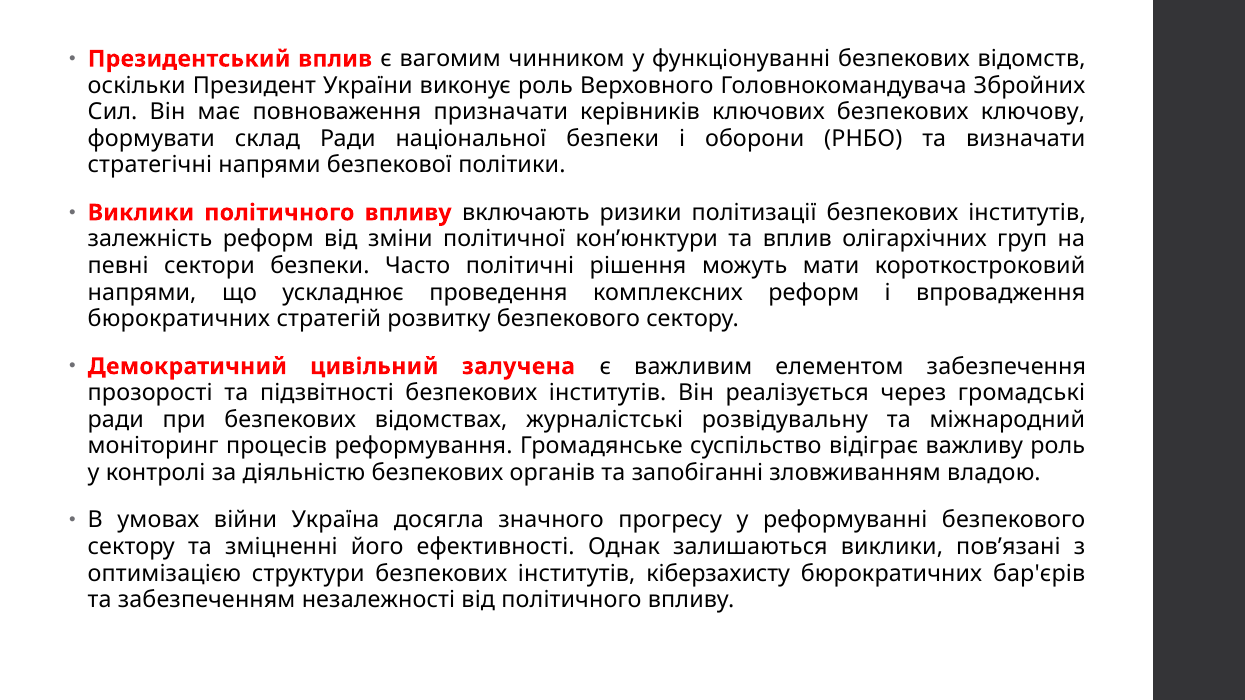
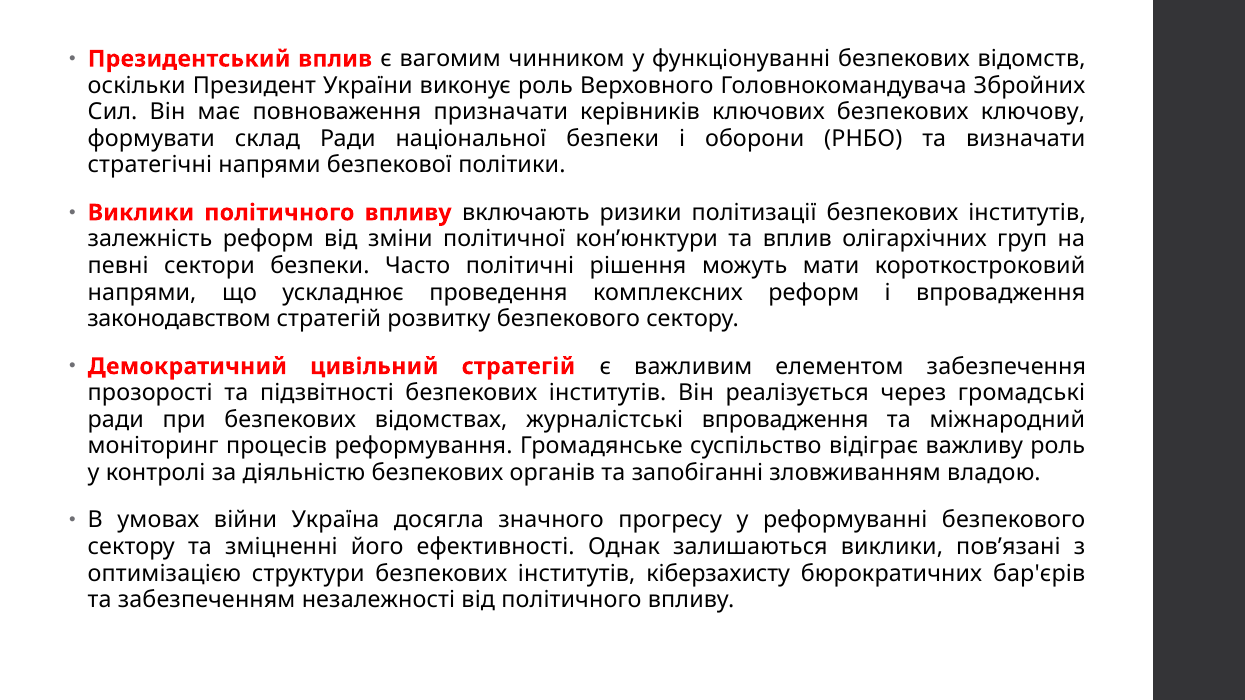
бюрократичних: бюрократичних -> законодавством (179, 319)
цивільний залучена: залучена -> стратегій (518, 367)
журналістські розвідувальну: розвідувальну -> впровадження (785, 420)
